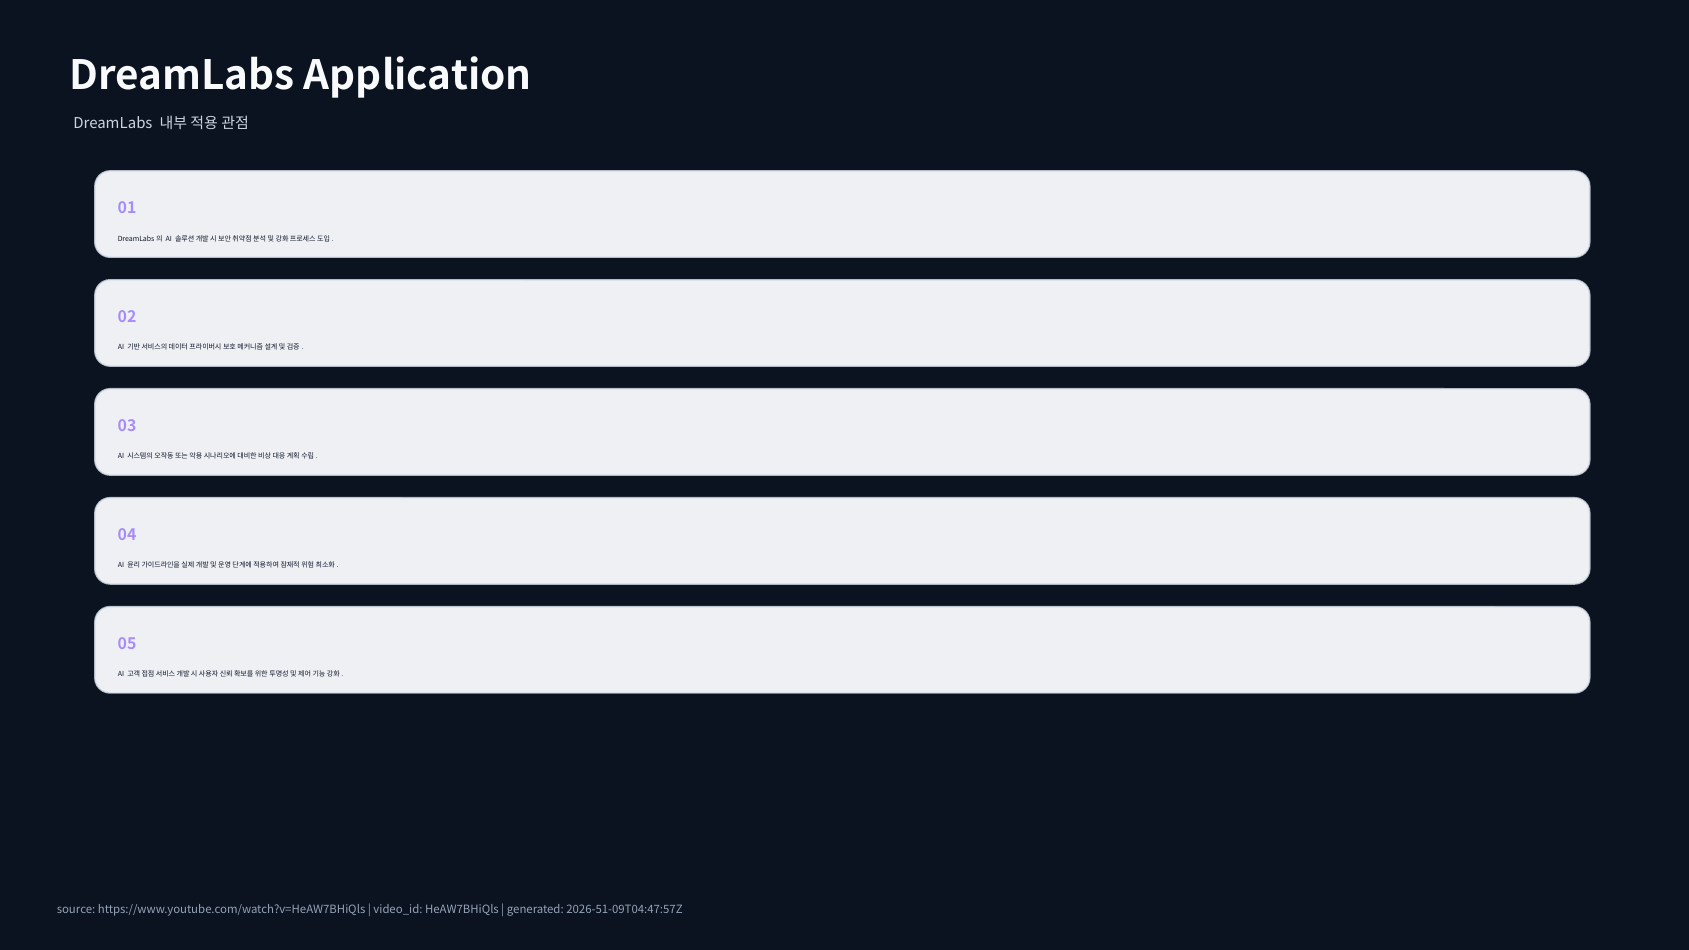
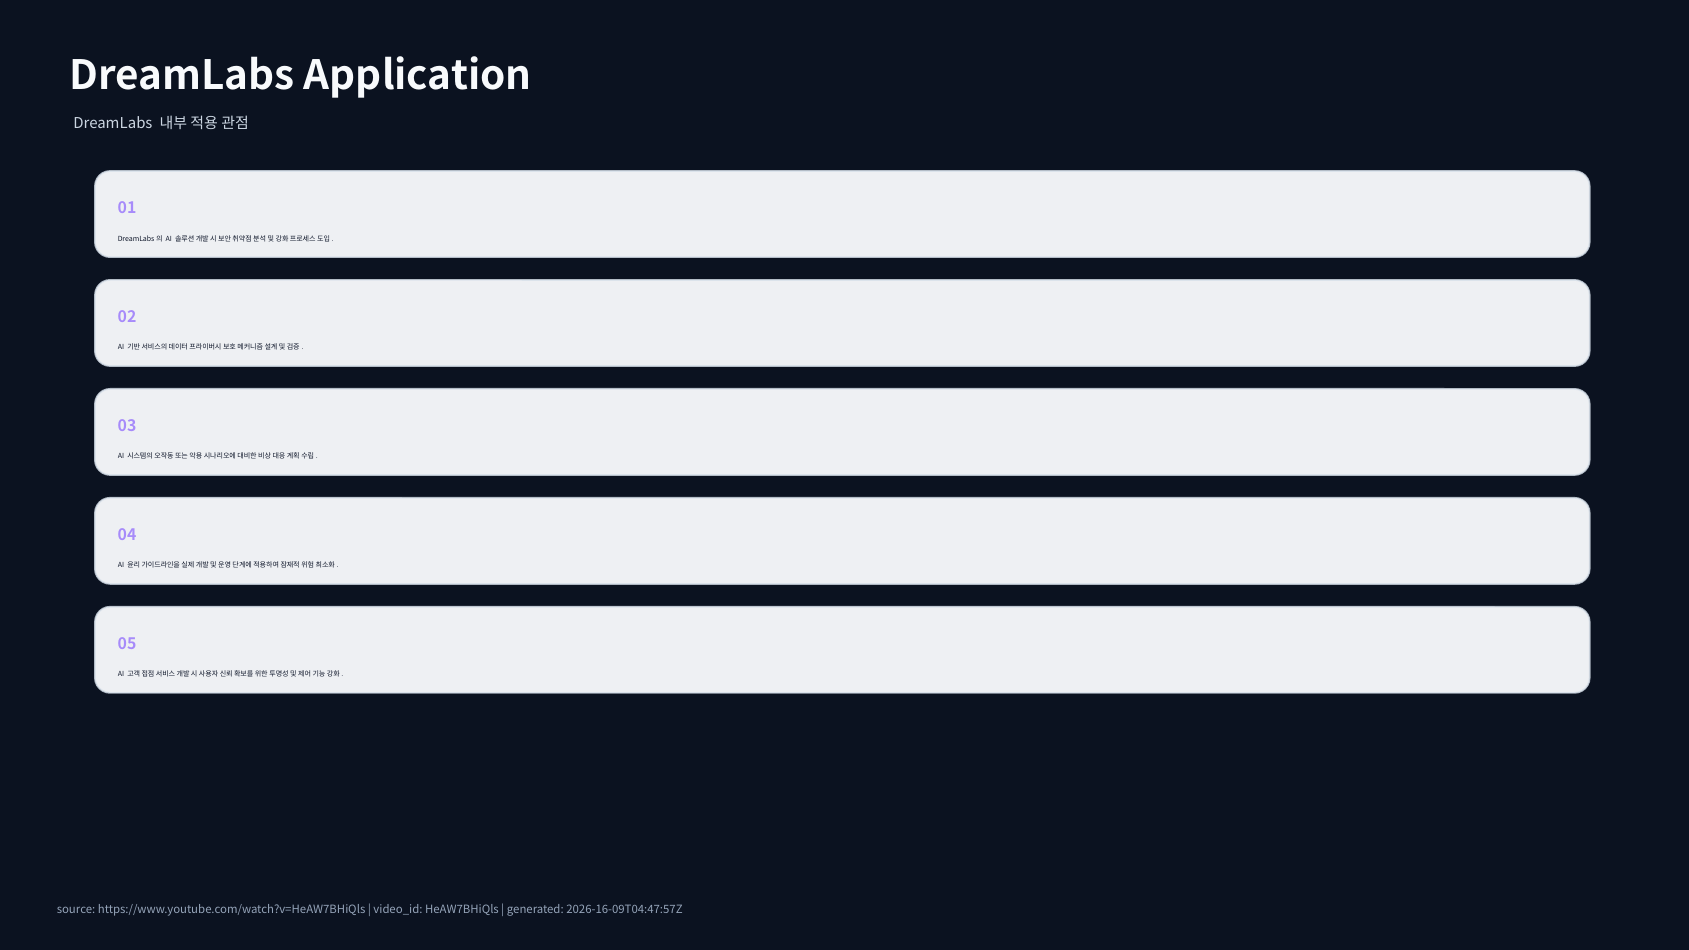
2026-51-09T04:47:57Z: 2026-51-09T04:47:57Z -> 2026-16-09T04:47:57Z (624, 910)
